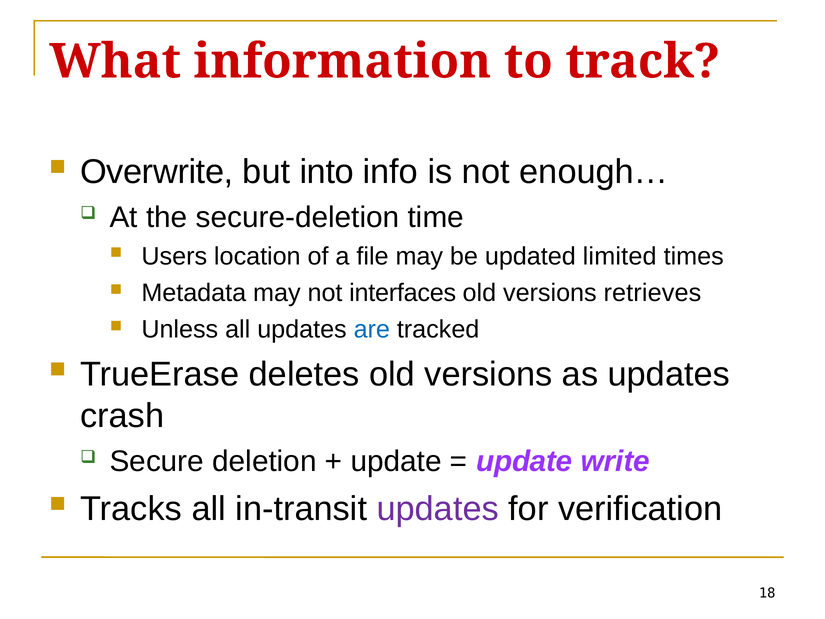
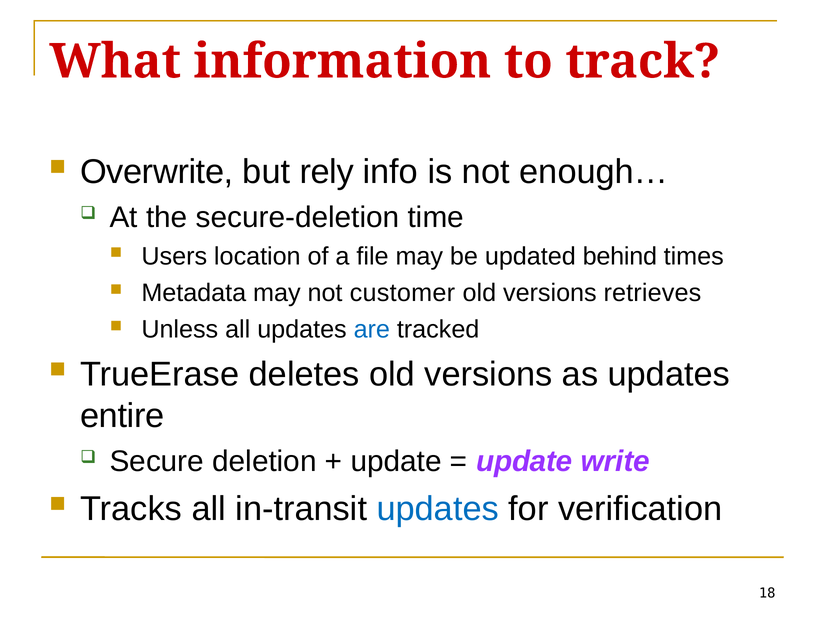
into: into -> rely (327, 172)
limited: limited -> behind (620, 256)
interfaces: interfaces -> customer (402, 293)
crash: crash -> entire (122, 416)
updates colour: purple -> blue (438, 509)
